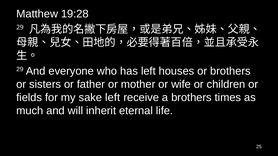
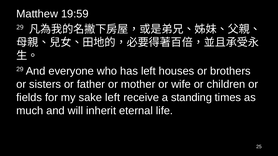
19:28: 19:28 -> 19:59 (75, 14)
a brothers: brothers -> standing (191, 98)
